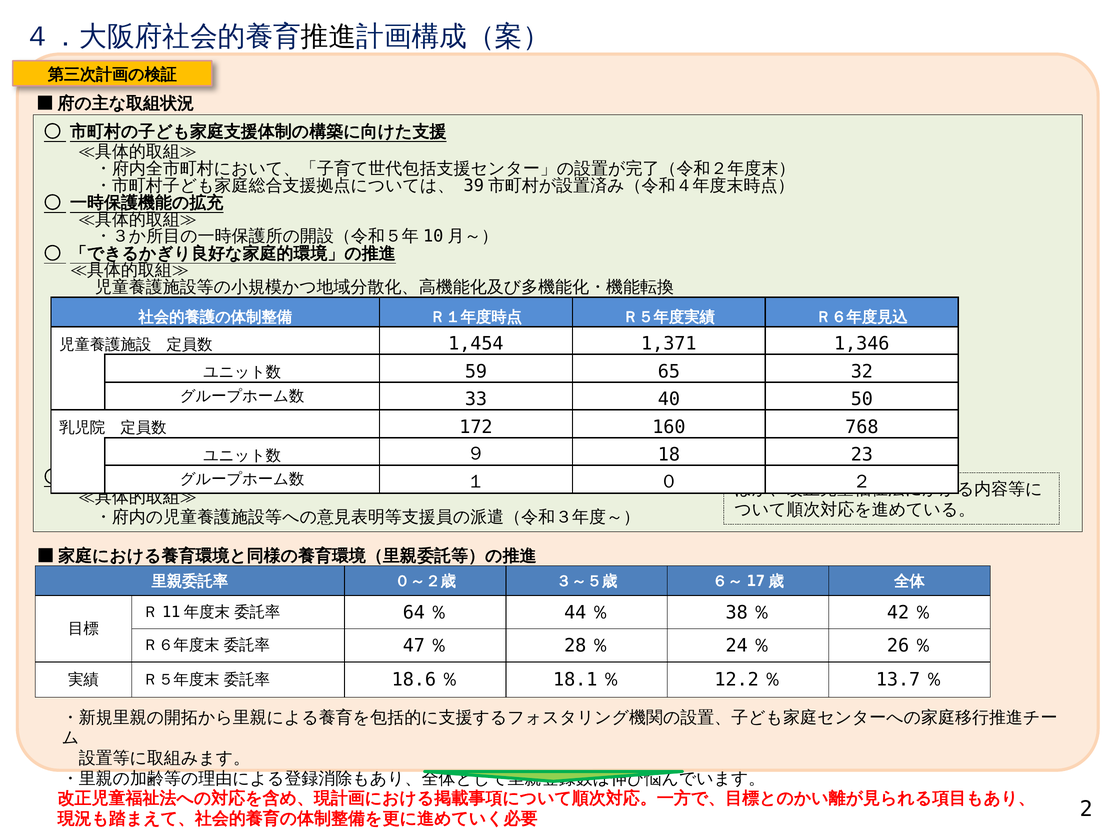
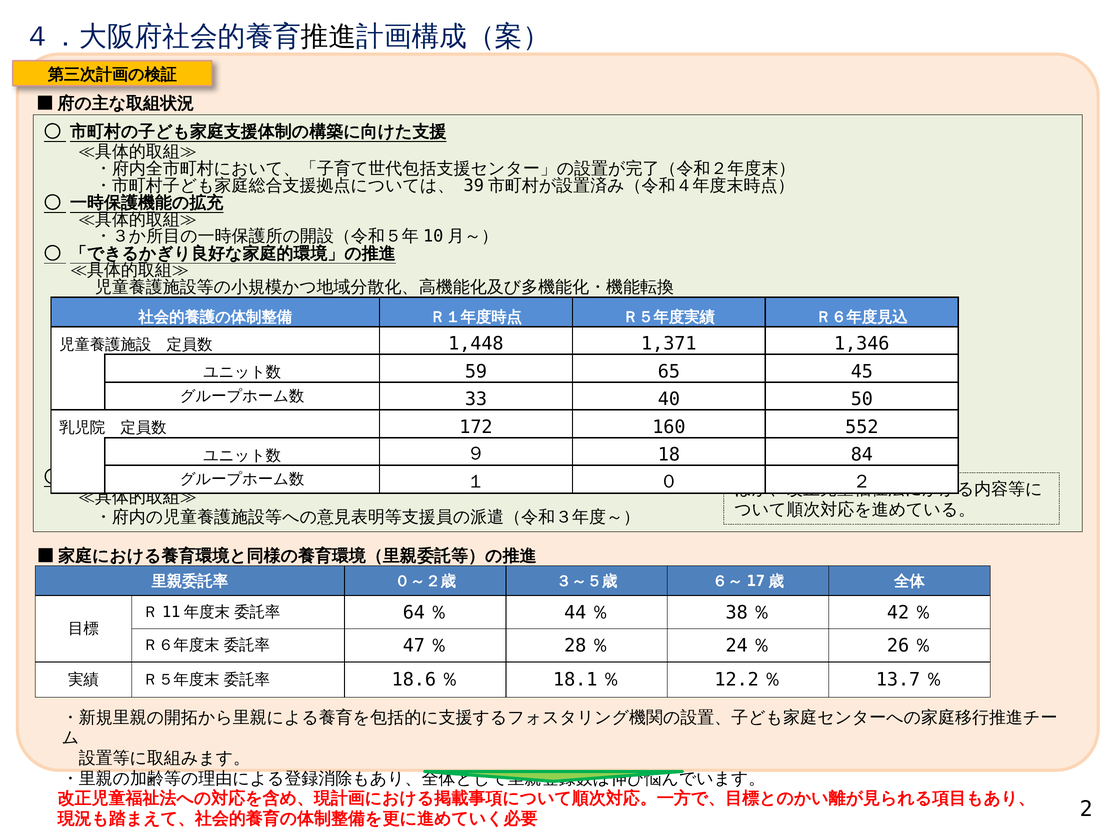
1,454: 1,454 -> 1,448 (476, 344)
32: 32 -> 45 (862, 372)
768: 768 -> 552 (862, 427)
23: 23 -> 84 (862, 455)
